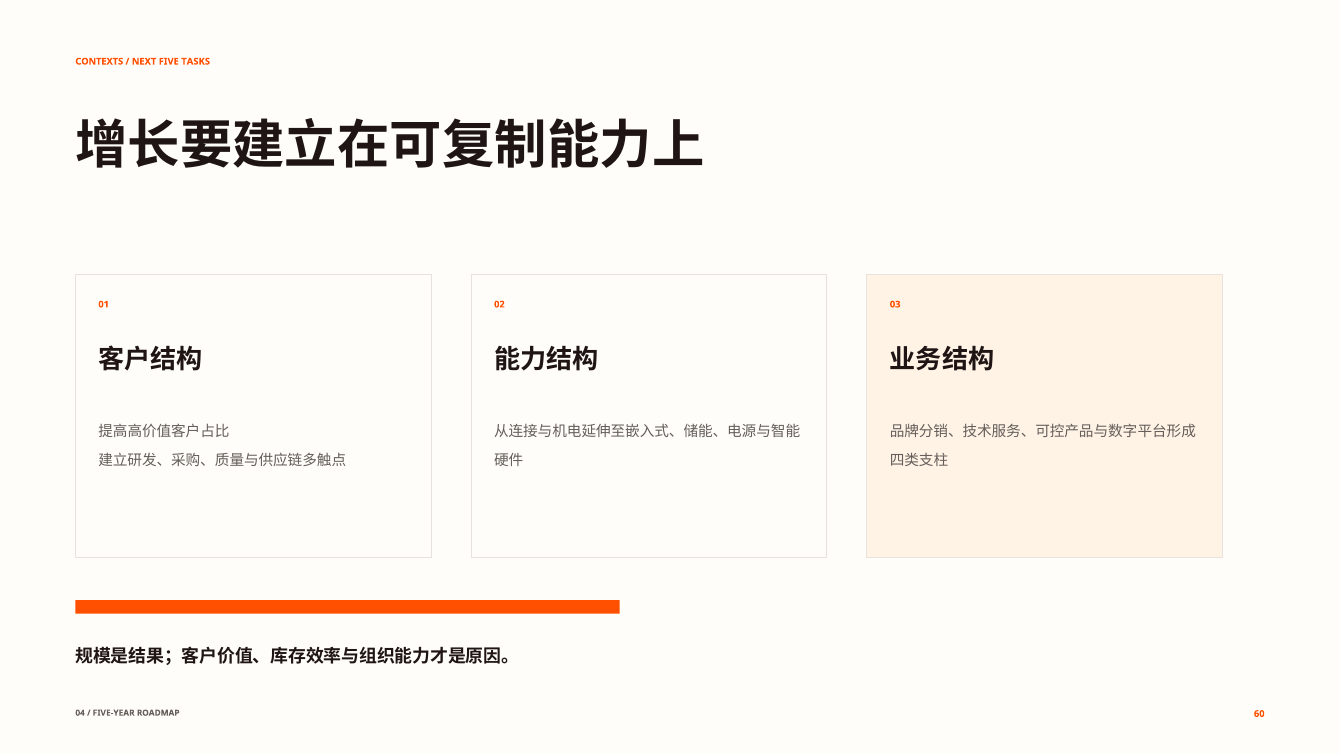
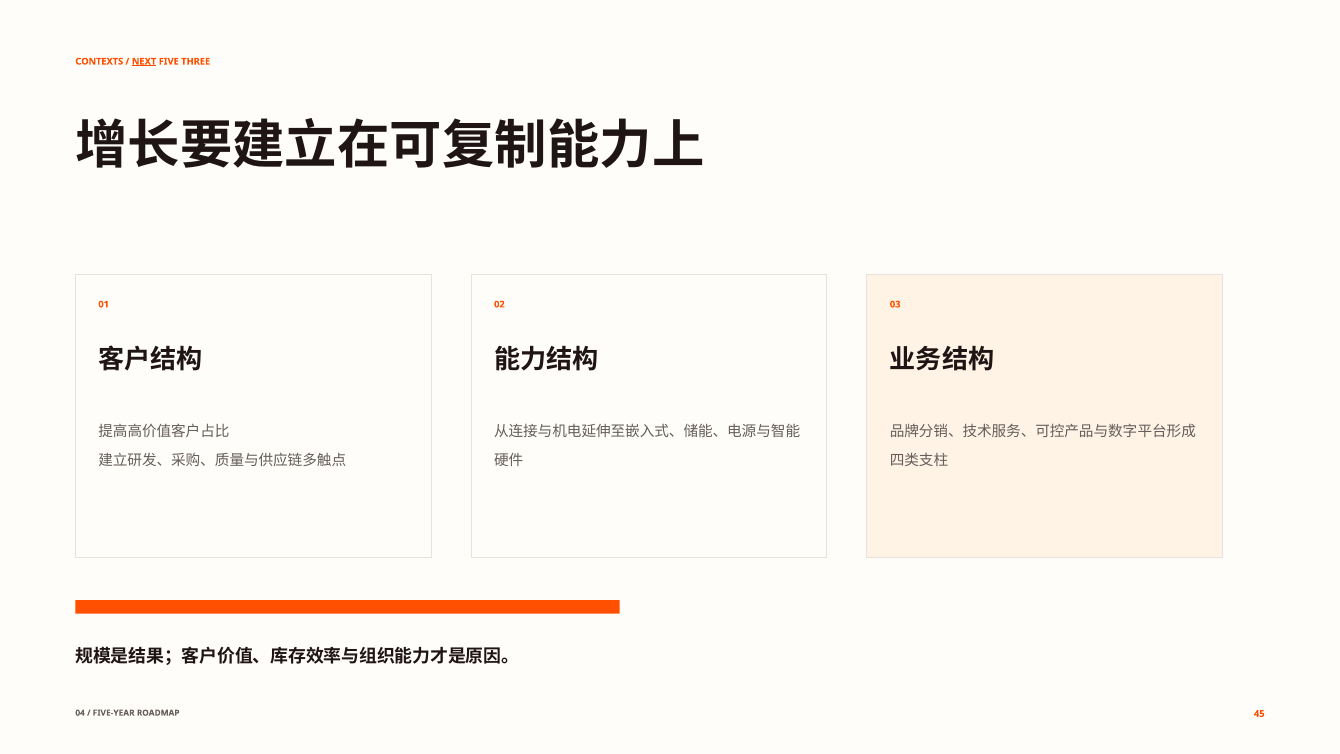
NEXT underline: none -> present (144, 61)
TASKS: TASKS -> THREE (196, 61)
60: 60 -> 45 (1259, 714)
